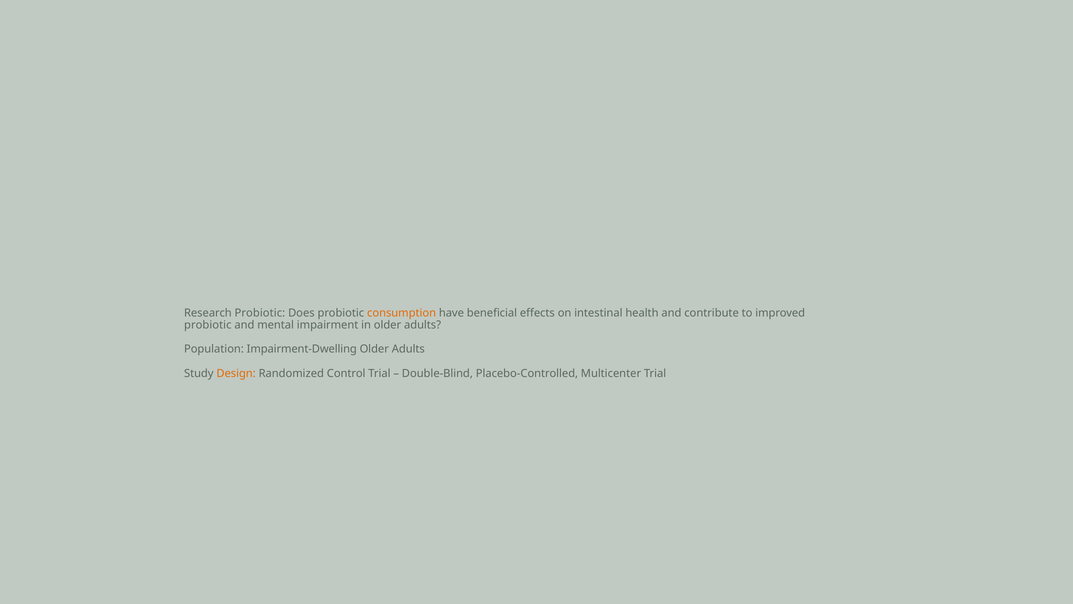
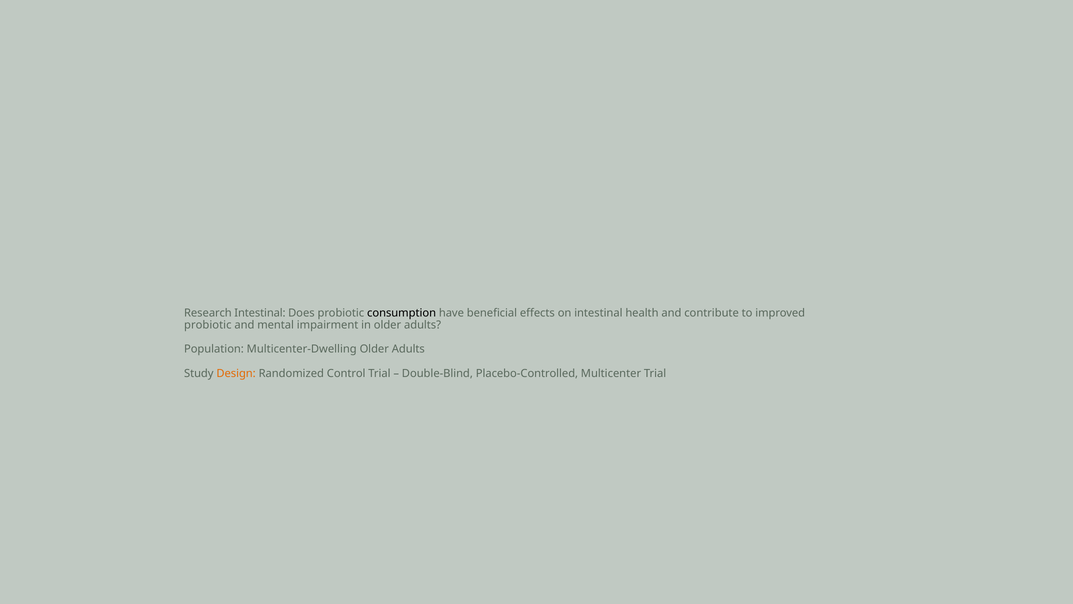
Research Probiotic: Probiotic -> Intestinal (260, 313)
consumption colour: orange -> black (402, 313)
Impairment-Dwelling: Impairment-Dwelling -> Multicenter-Dwelling (302, 349)
